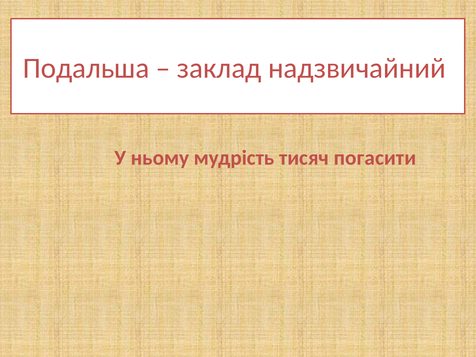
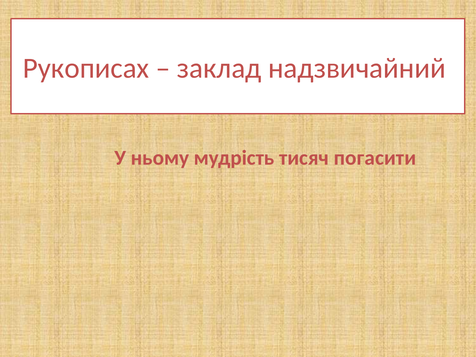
Подальша: Подальша -> Рукописах (86, 68)
